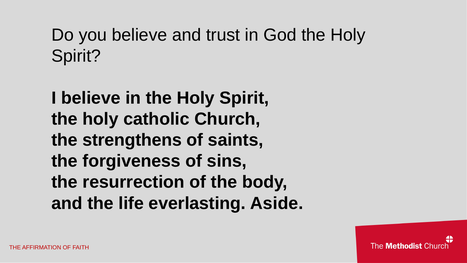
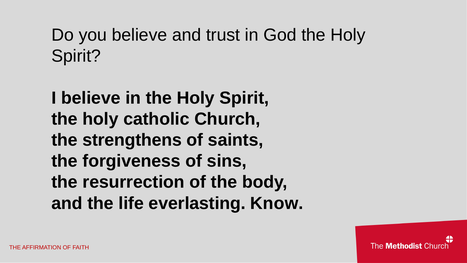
Aside: Aside -> Know (277, 203)
